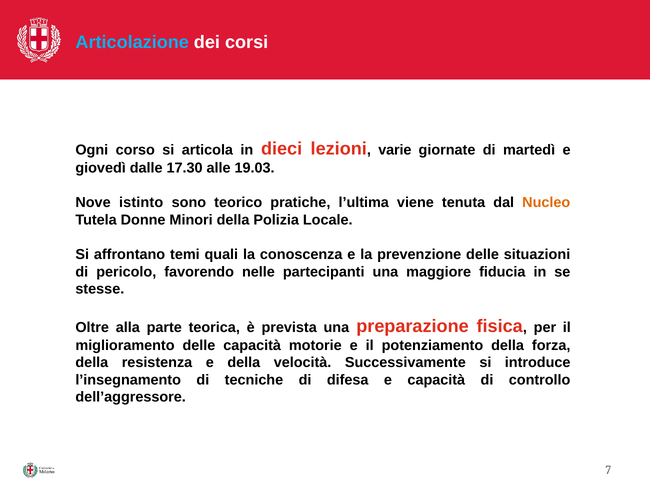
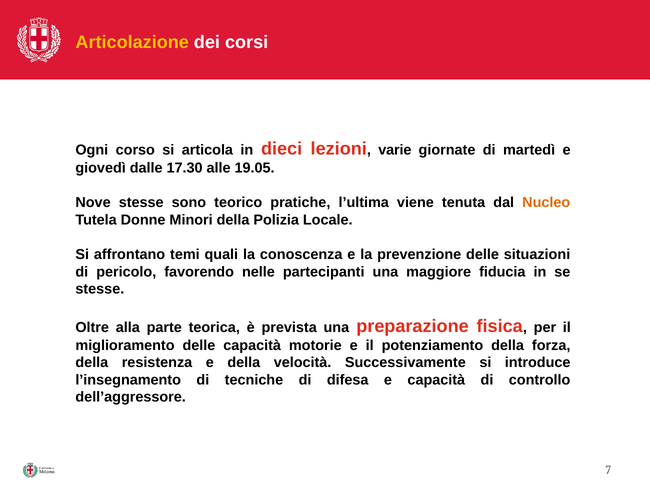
Articolazione colour: light blue -> yellow (132, 42)
19.03: 19.03 -> 19.05 (255, 168)
Nove istinto: istinto -> stesse (141, 203)
